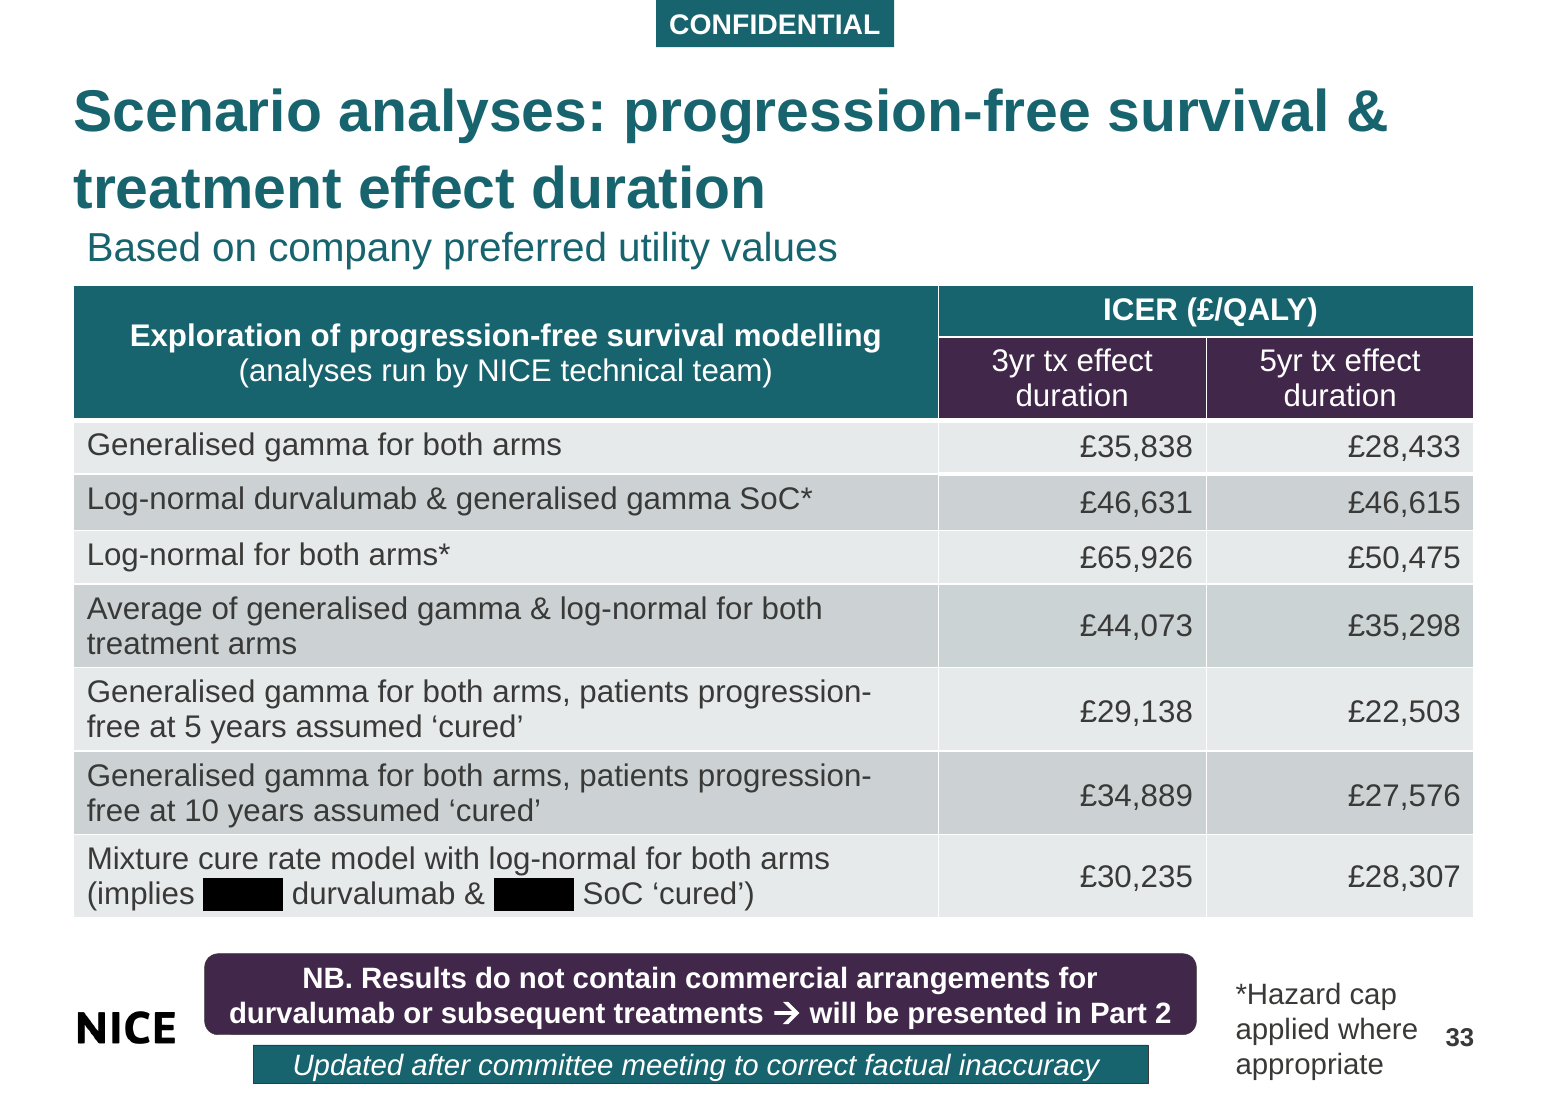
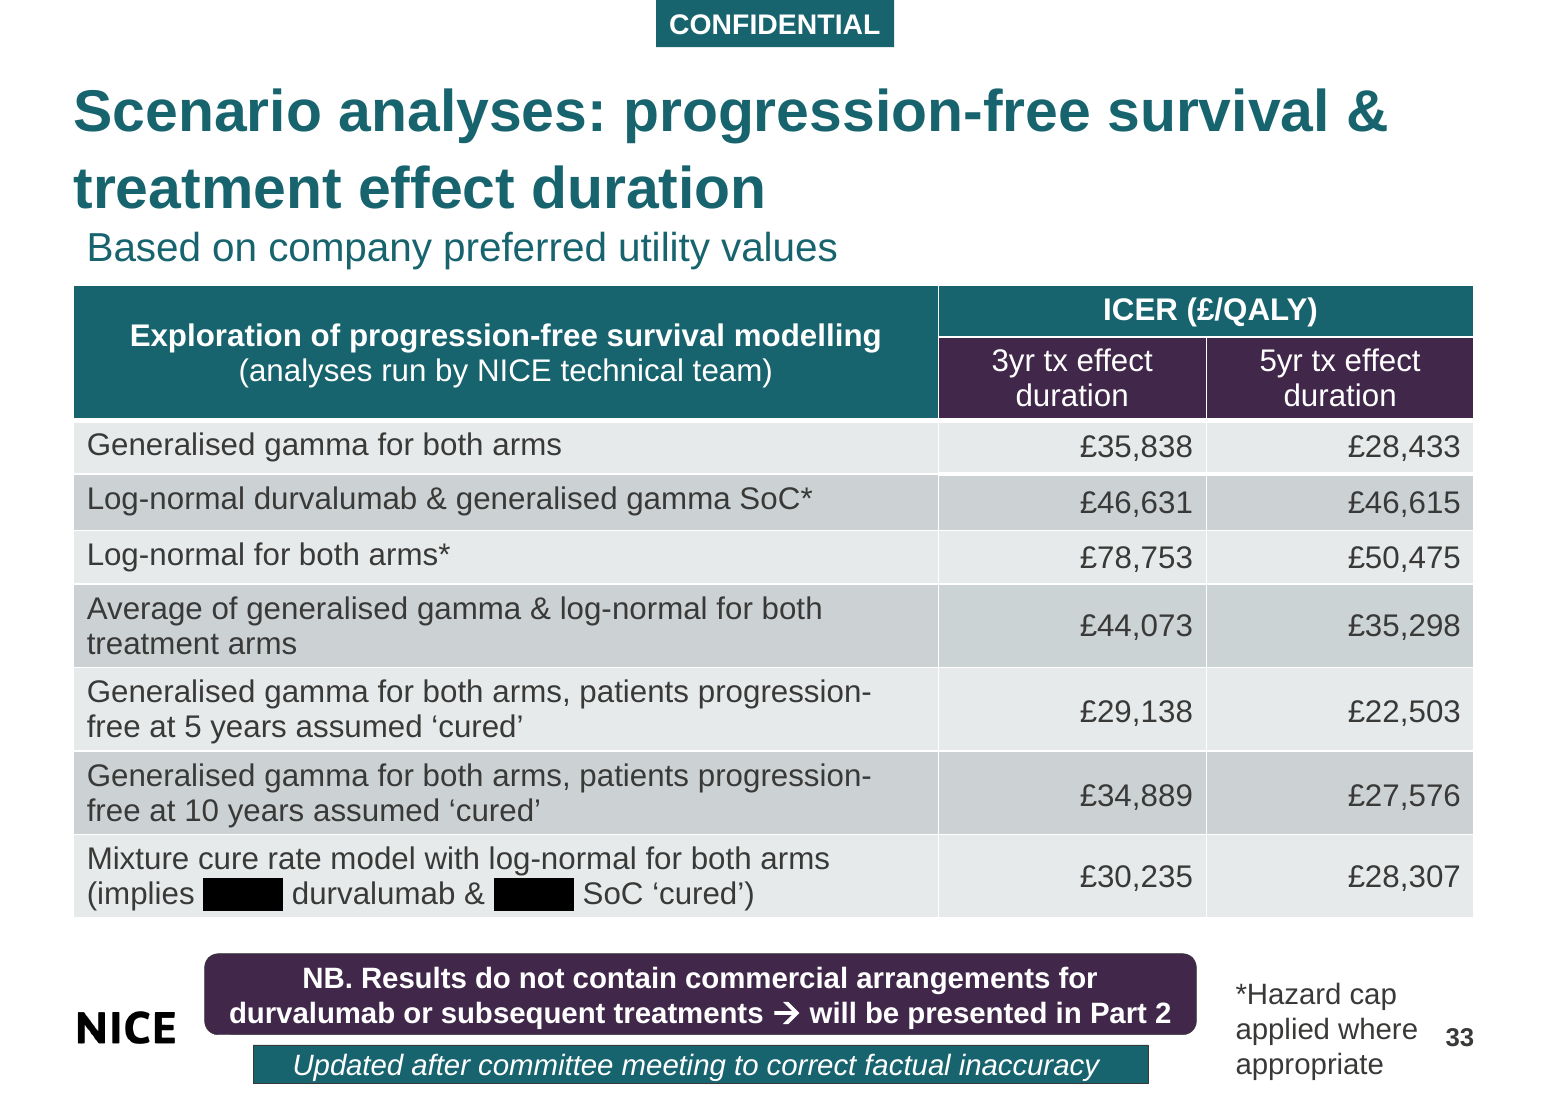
£65,926: £65,926 -> £78,753 (1136, 558)
